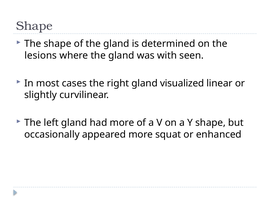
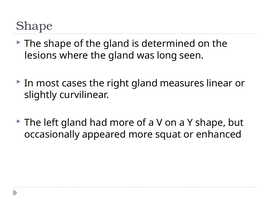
with: with -> long (167, 56)
visualized: visualized -> measures (182, 83)
